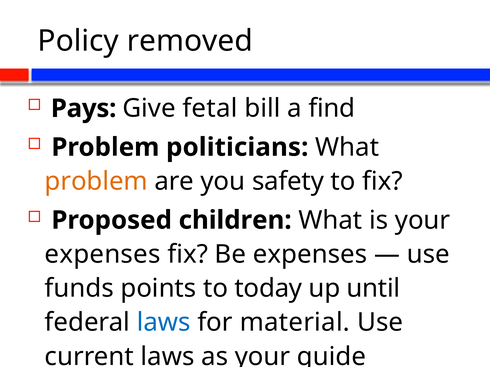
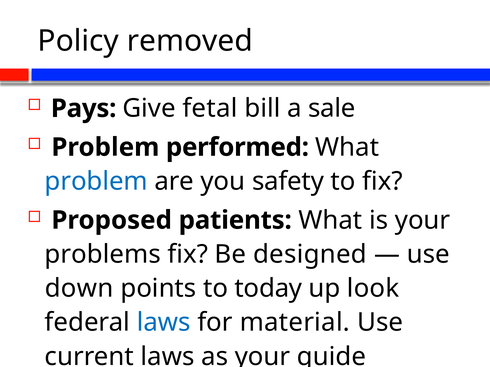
find: find -> sale (332, 109)
politicians: politicians -> performed (237, 147)
problem colour: orange -> blue (96, 182)
children: children -> patients (235, 220)
expenses: expenses -> problems (103, 255)
Be expenses: expenses -> designed (310, 255)
funds: funds -> down (79, 289)
until: until -> look (373, 289)
